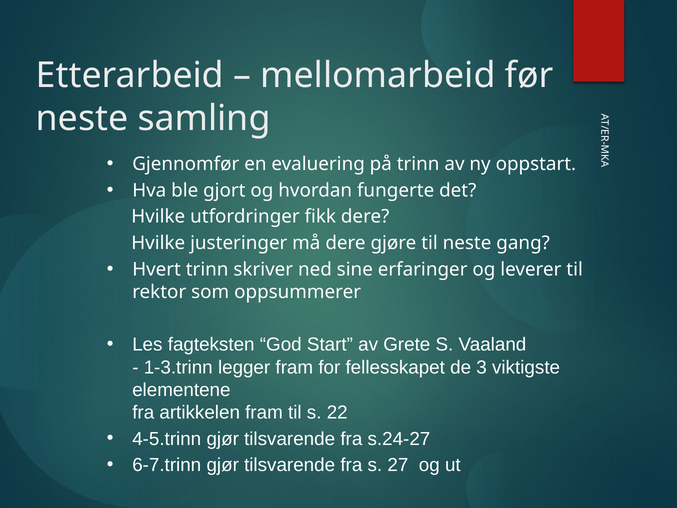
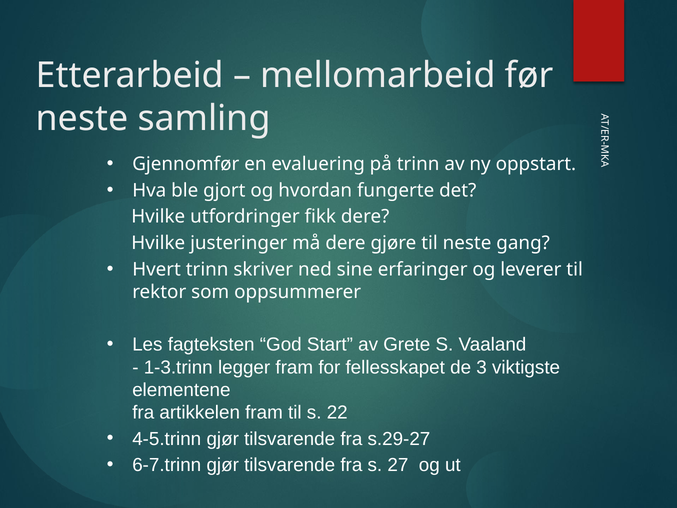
s.24-27: s.24-27 -> s.29-27 (399, 439)
